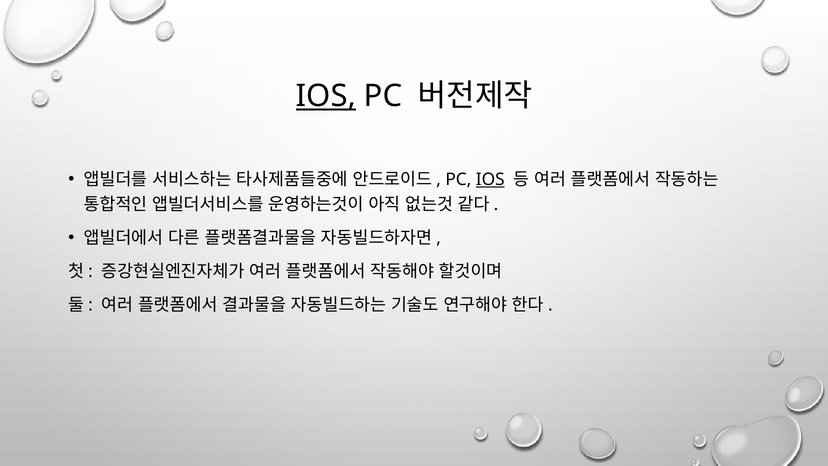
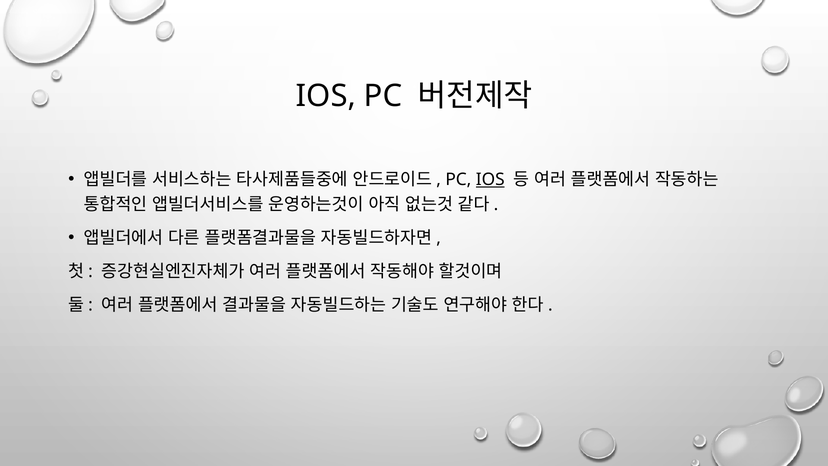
IOS underline: present -> none (326, 96)
